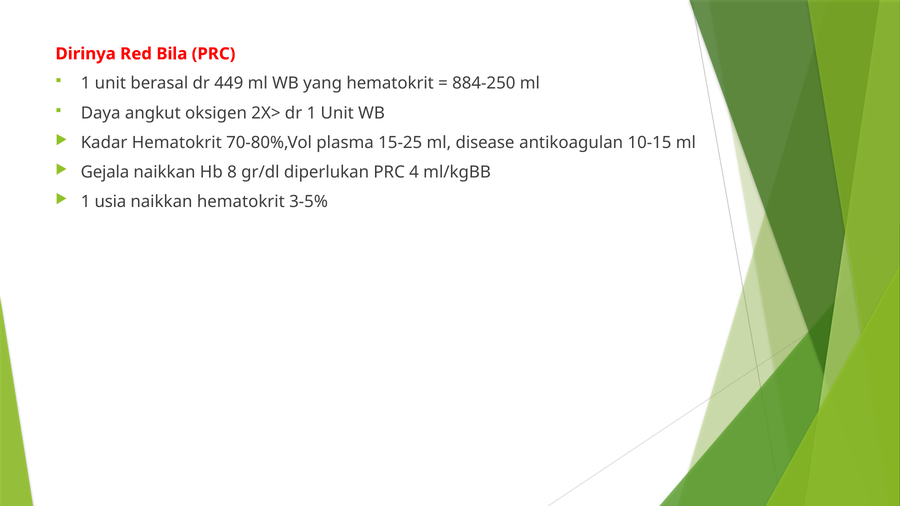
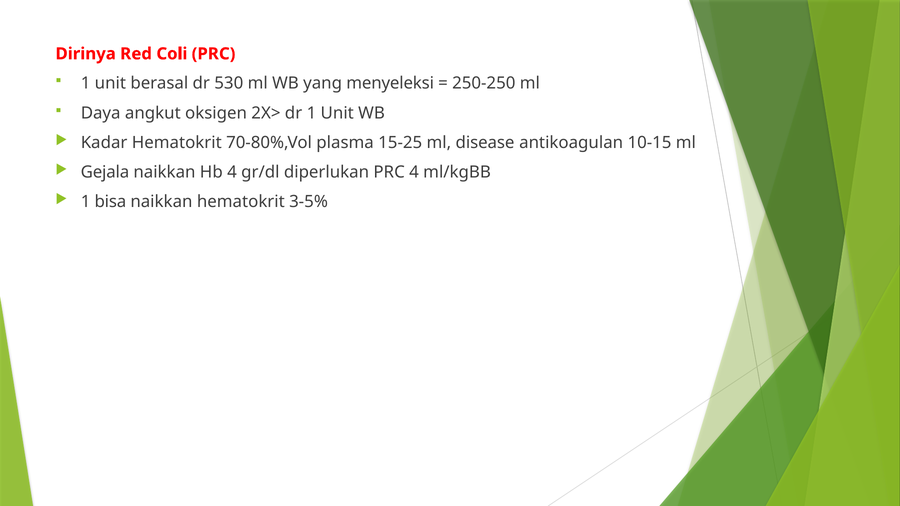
Bila: Bila -> Coli (172, 54)
449: 449 -> 530 (229, 83)
yang hematokrit: hematokrit -> menyeleksi (390, 83)
884-250: 884-250 -> 250-250 (484, 83)
Hb 8: 8 -> 4 (232, 172)
usia: usia -> bisa (110, 202)
